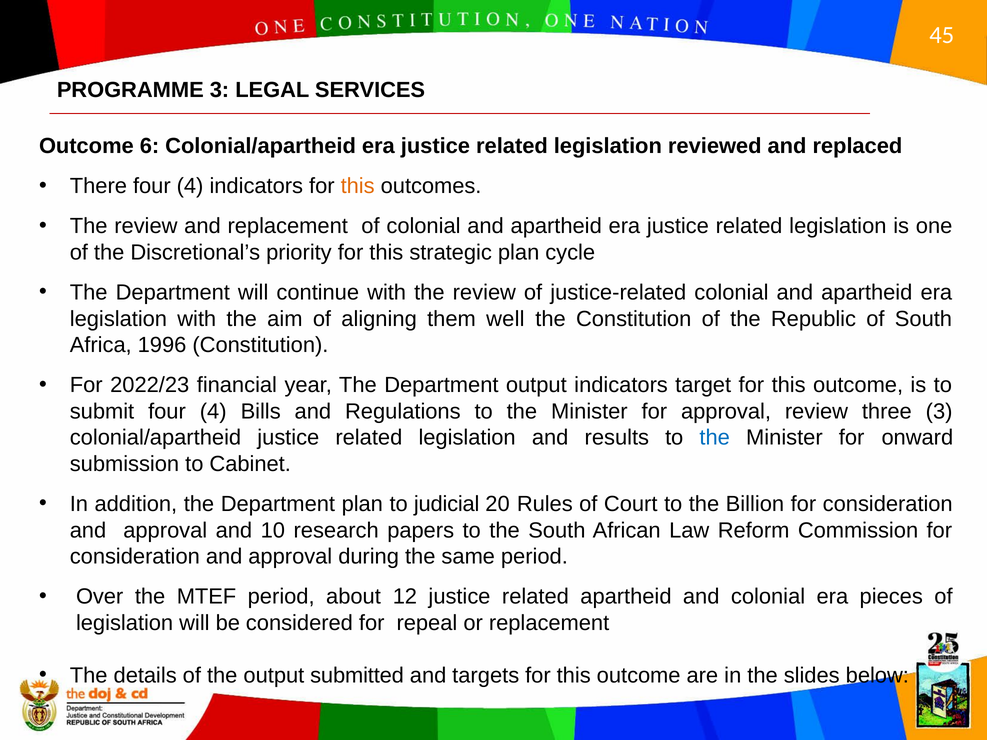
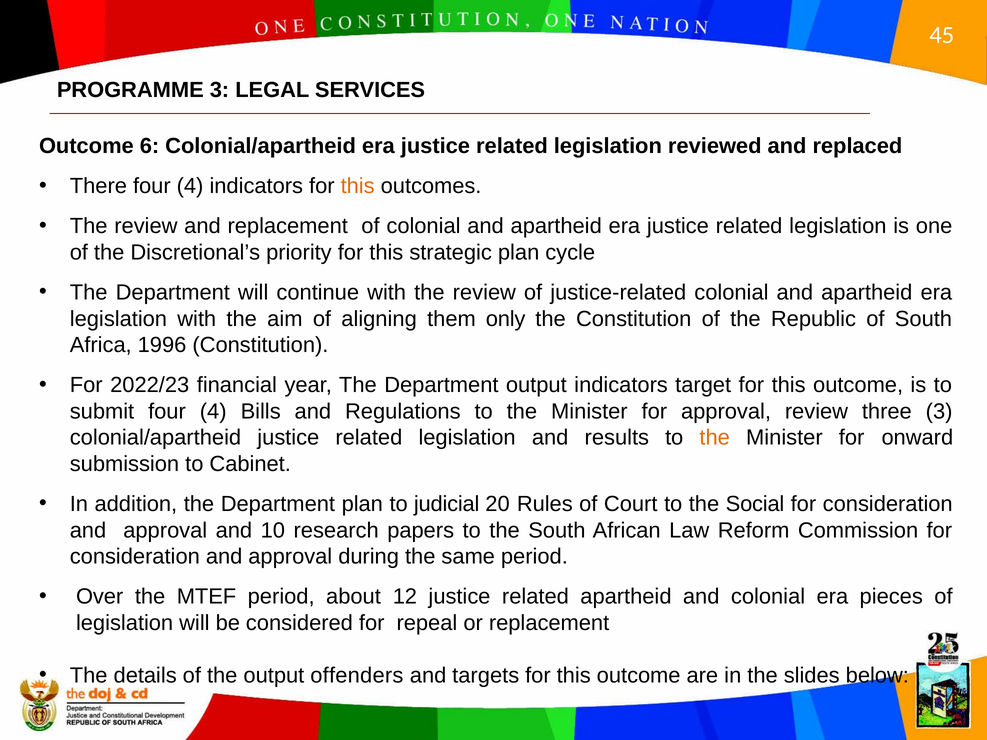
well: well -> only (506, 319)
the colour: blue -> orange (715, 438)
Billion: Billion -> Social (755, 504)
submitted: submitted -> offenders (357, 676)
